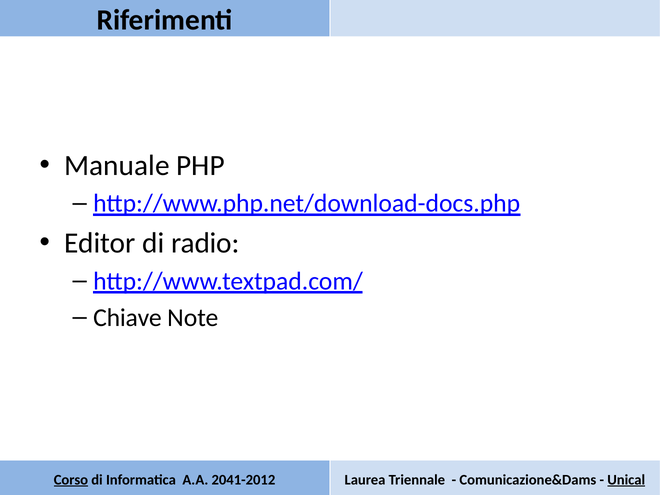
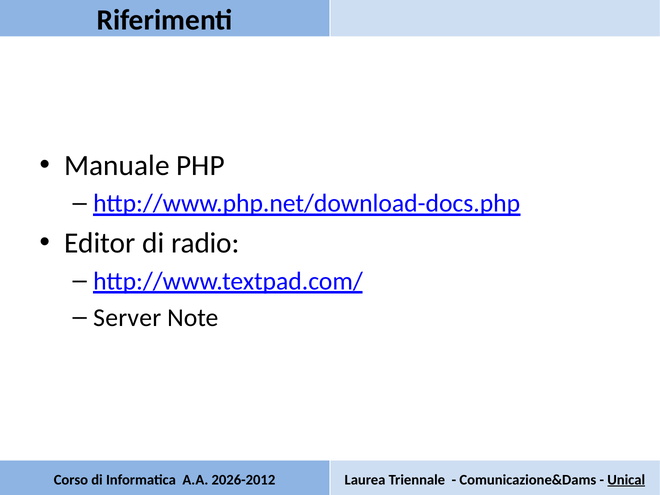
Chiave: Chiave -> Server (127, 318)
Corso underline: present -> none (71, 480)
2041-2012: 2041-2012 -> 2026-2012 (243, 480)
